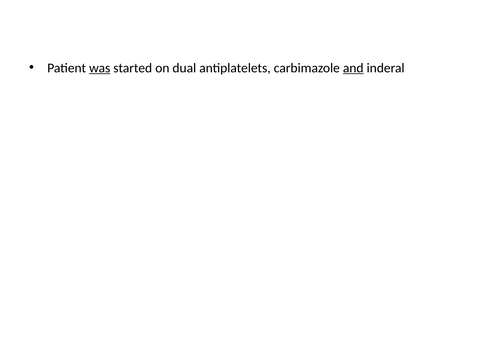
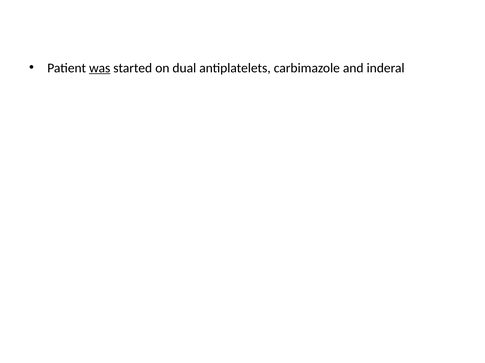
and underline: present -> none (353, 68)
